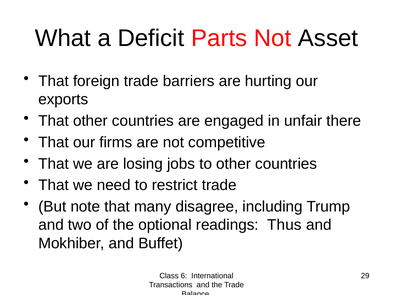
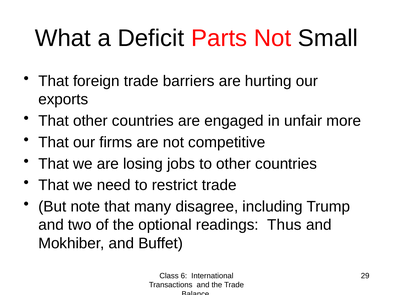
Asset: Asset -> Small (328, 38)
there: there -> more (344, 121)
